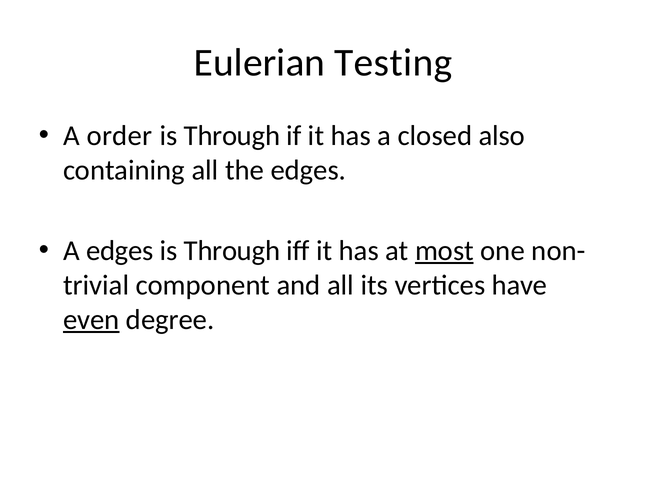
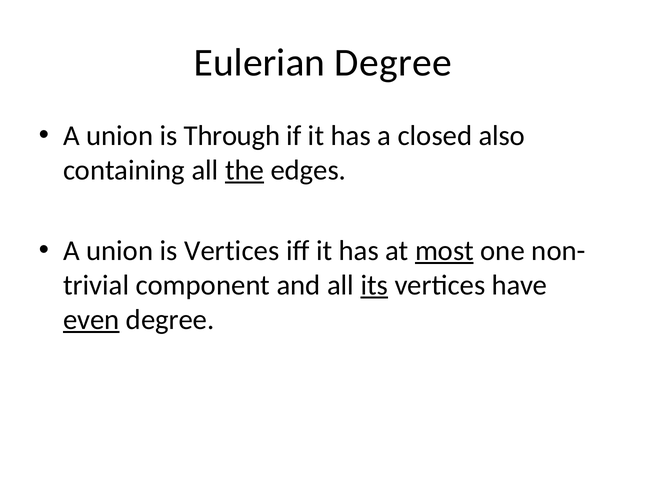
Eulerian Testing: Testing -> Degree (393, 63)
order: order -> union (120, 136)
the underline: none -> present (245, 170)
edges: edges -> union (120, 251)
Through: Through -> Vertices (232, 251)
its underline: none -> present (374, 285)
